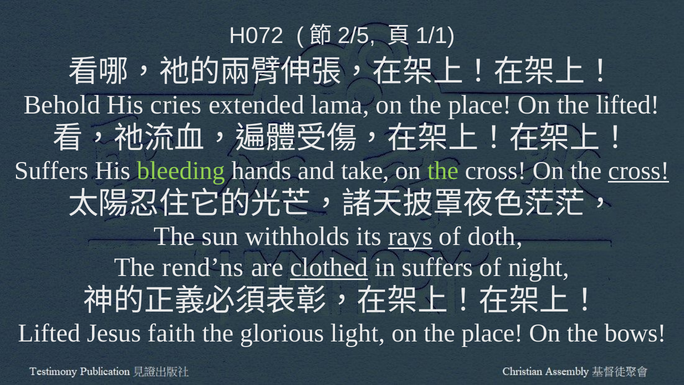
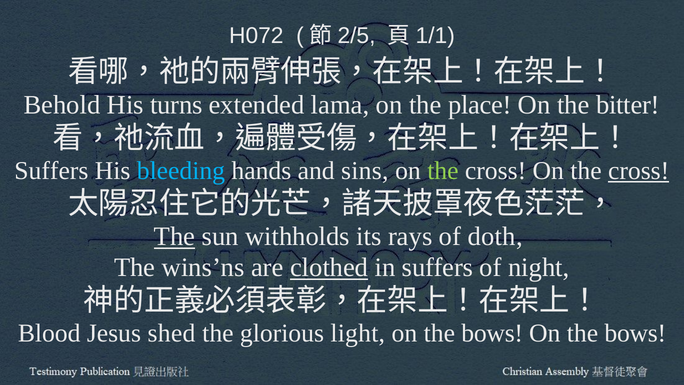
cries: cries -> turns (176, 105)
the lifted: lifted -> bitter (628, 105)
bleeding colour: light green -> light blue (181, 171)
take: take -> sins (365, 171)
The underline: none -> present (174, 237)
rays underline: present -> none (410, 237)
rend’ns: rend’ns -> wins’ns (203, 267)
Lifted: Lifted -> Blood (49, 333)
faith: faith -> shed (171, 333)
place: place -> bows (492, 333)
